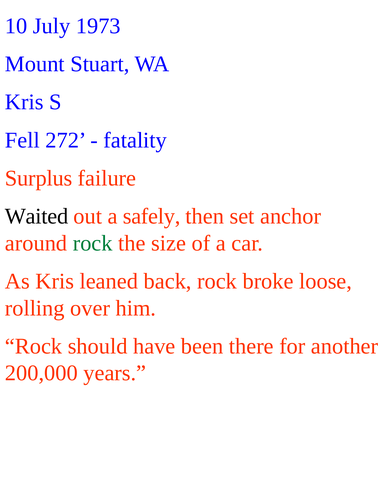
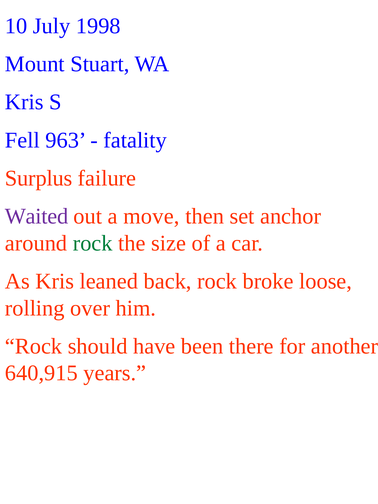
1973: 1973 -> 1998 (98, 26)
272: 272 -> 963 (66, 140)
Waited colour: black -> purple (37, 216)
safely: safely -> move (151, 216)
200,000: 200,000 -> 640,915 (41, 373)
